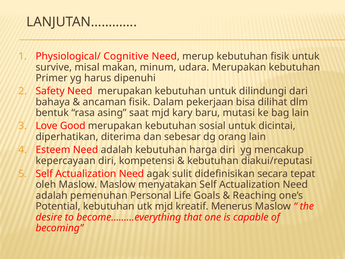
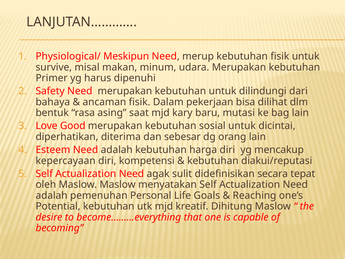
Cognitive: Cognitive -> Meskipun (126, 56)
Menerus: Menerus -> Dihitung (232, 206)
